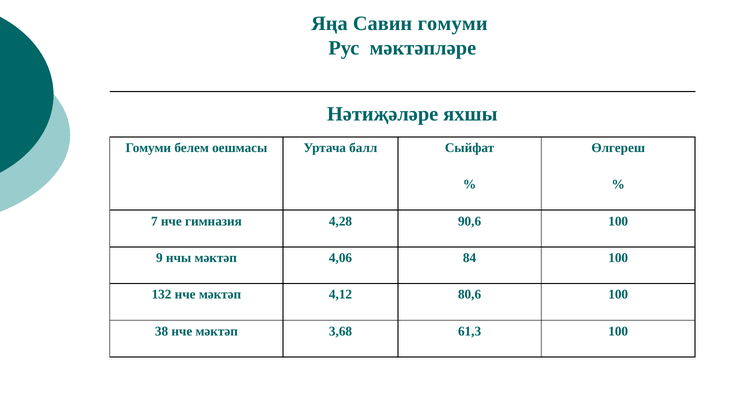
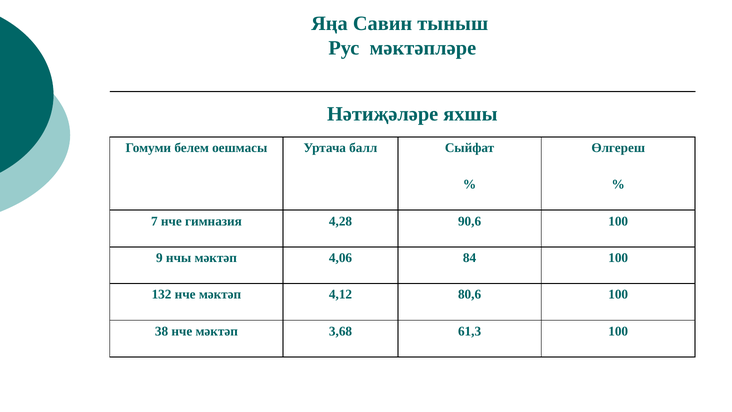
Савин гомуми: гомуми -> тыныш (453, 24)
